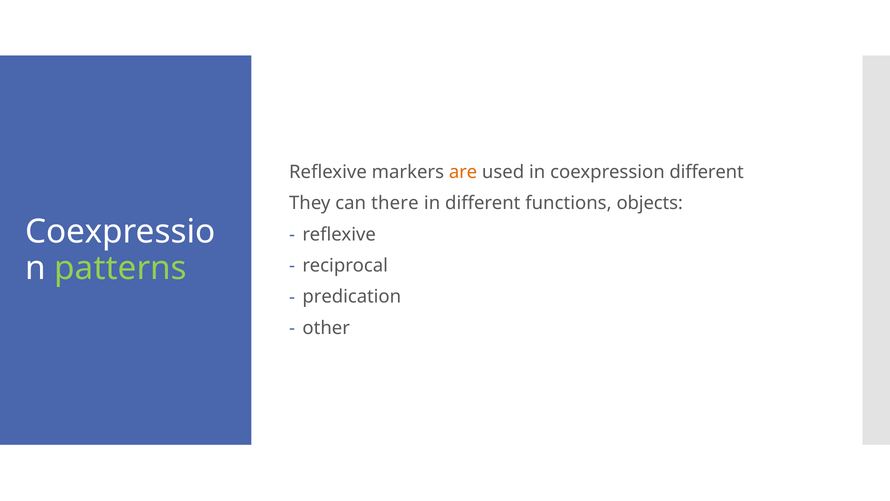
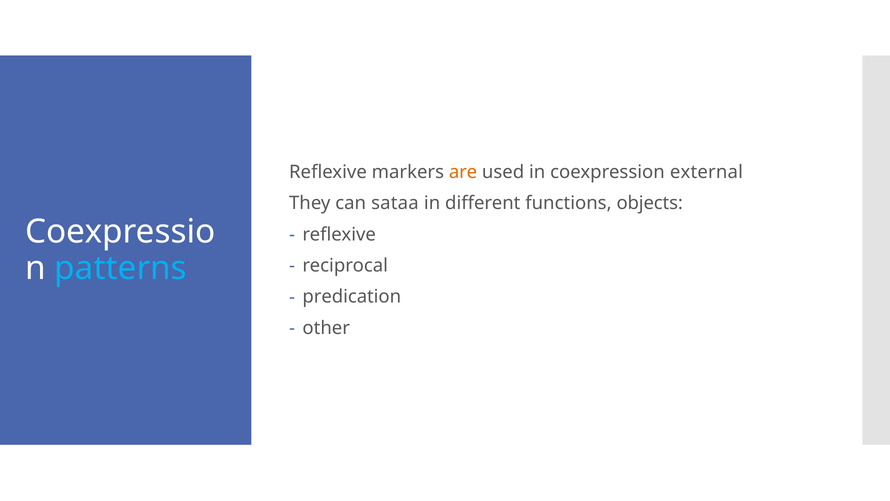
coexpression different: different -> external (706, 172)
there: there -> sataa (395, 203)
patterns colour: light green -> light blue (121, 268)
